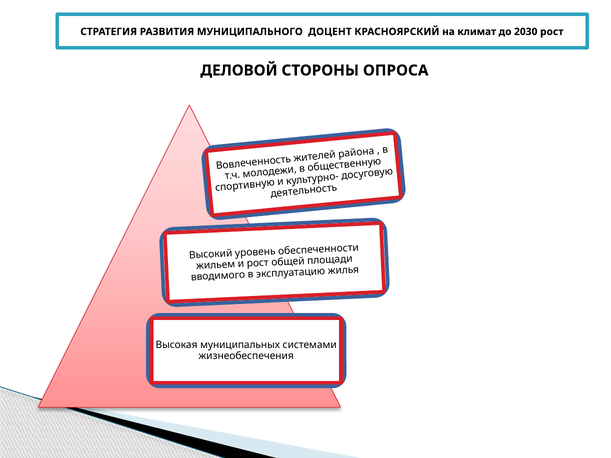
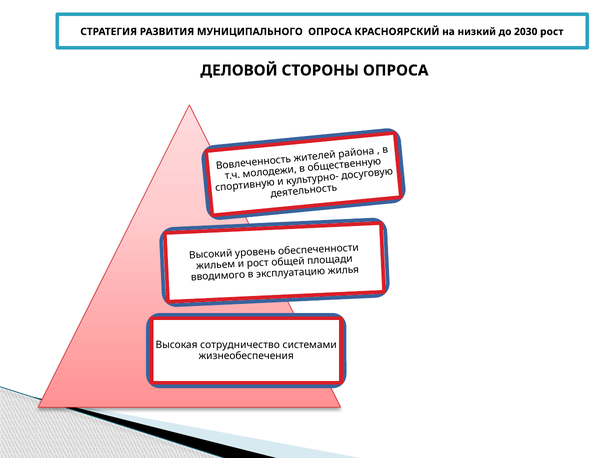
МУНИЦИПАЛЬНОГО ДОЦЕНТ: ДОЦЕНТ -> ОПРОСА (330, 32)
климат: климат -> низкий (477, 32)
муниципальных: муниципальных -> сотрудничество (240, 345)
